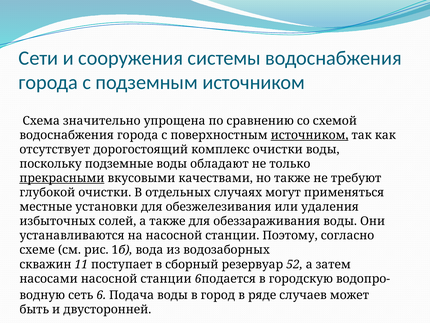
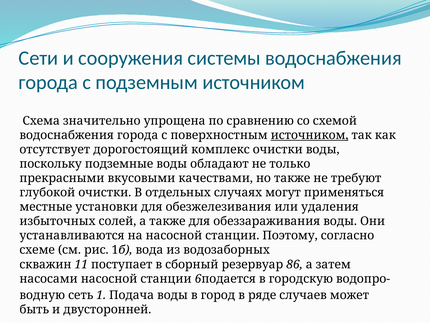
прекрасными underline: present -> none (62, 178)
52: 52 -> 86 (295, 264)
6: 6 -> 1 (101, 295)
